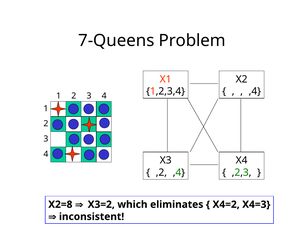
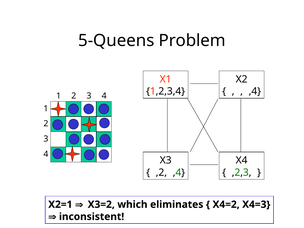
7-Queens: 7-Queens -> 5-Queens (116, 40)
X2=8: X2=8 -> X2=1 (60, 204)
